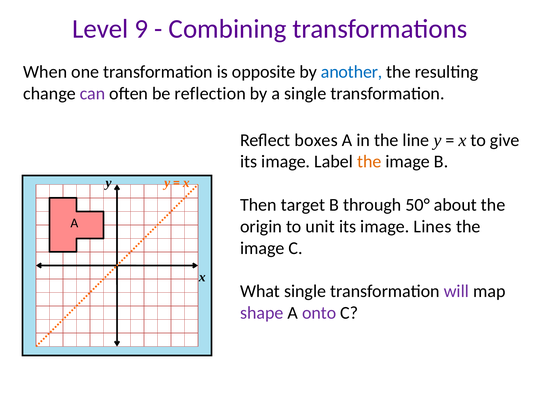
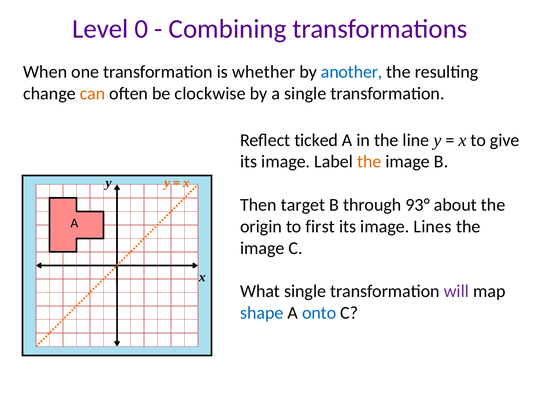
9: 9 -> 0 (141, 29)
opposite: opposite -> whether (264, 72)
can colour: purple -> orange (93, 94)
reflection: reflection -> clockwise (210, 94)
boxes: boxes -> ticked (316, 140)
50°: 50° -> 93° (418, 205)
unit: unit -> first (320, 226)
shape colour: purple -> blue (262, 313)
onto colour: purple -> blue (319, 313)
